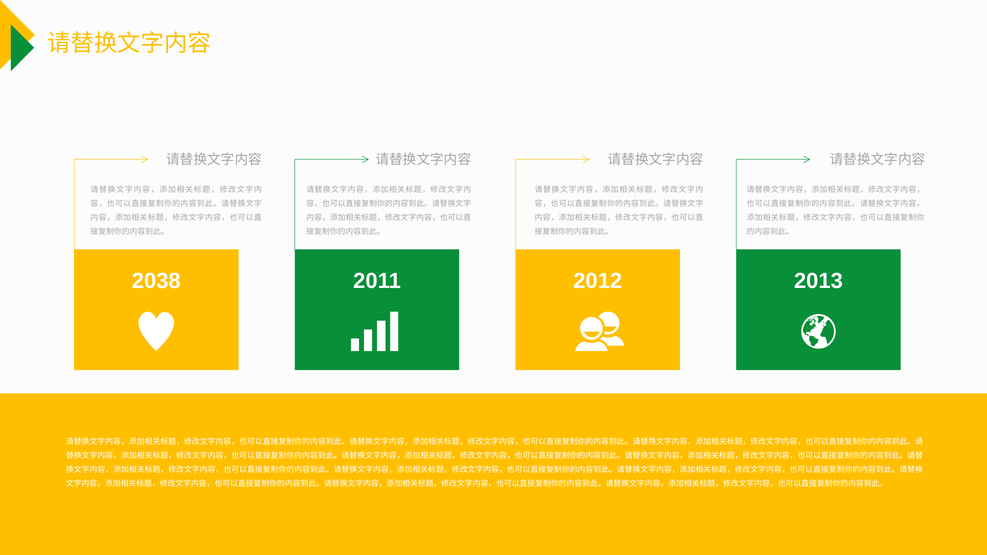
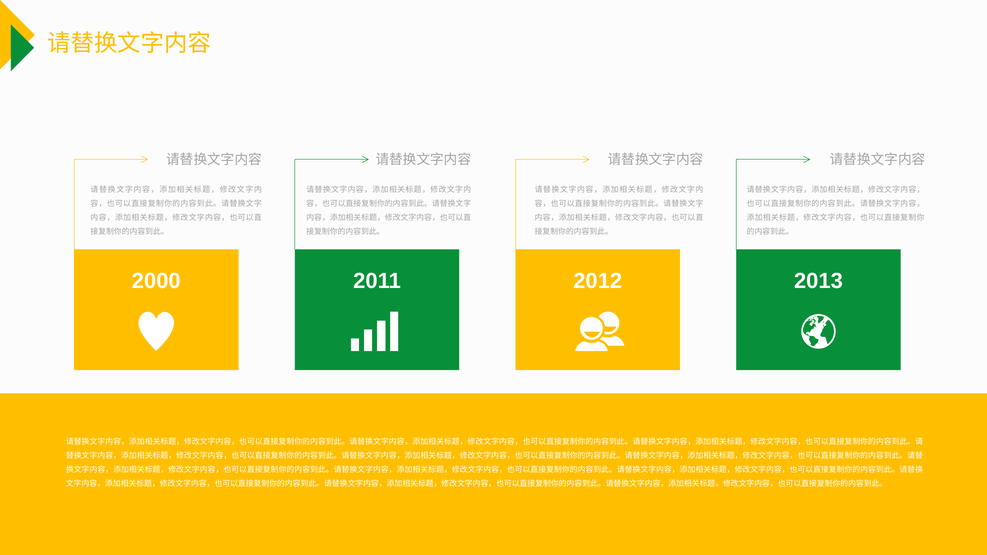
2038: 2038 -> 2000 (156, 281)
